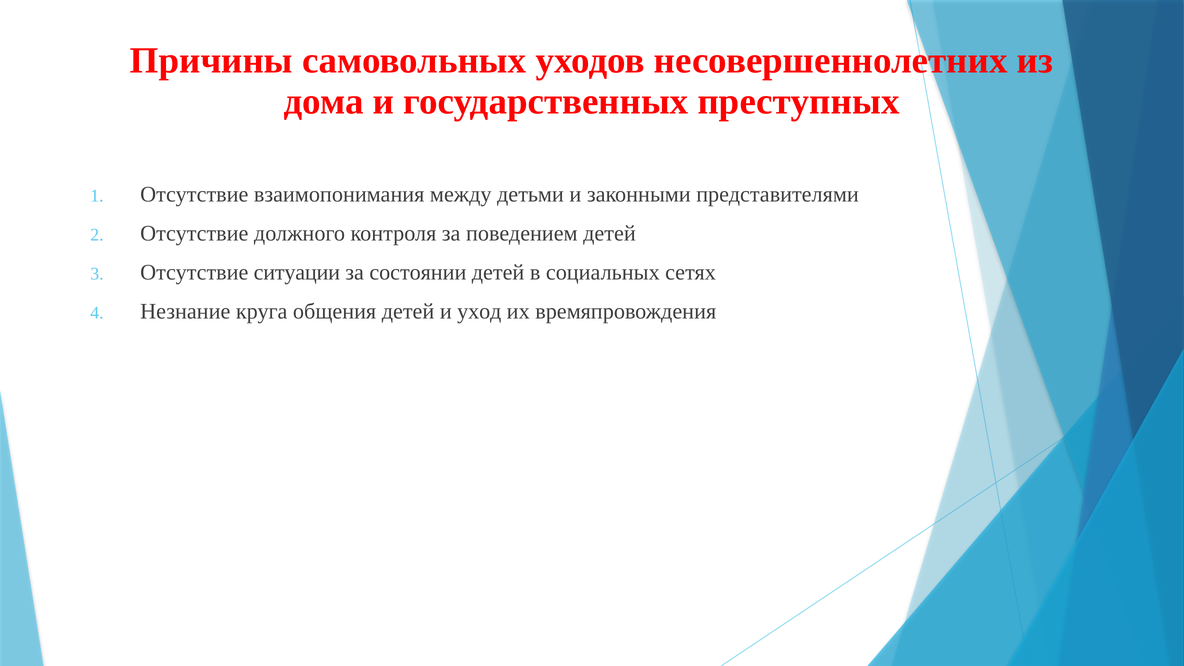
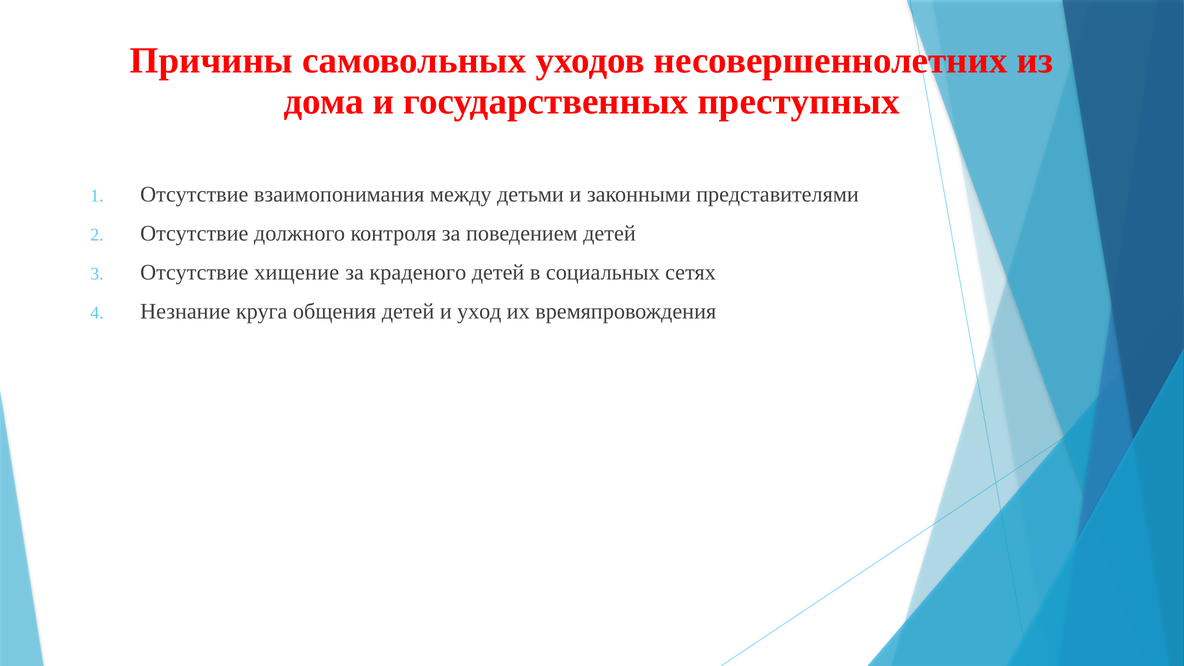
ситуации: ситуации -> хищение (297, 272)
состоянии: состоянии -> краденого (418, 272)
